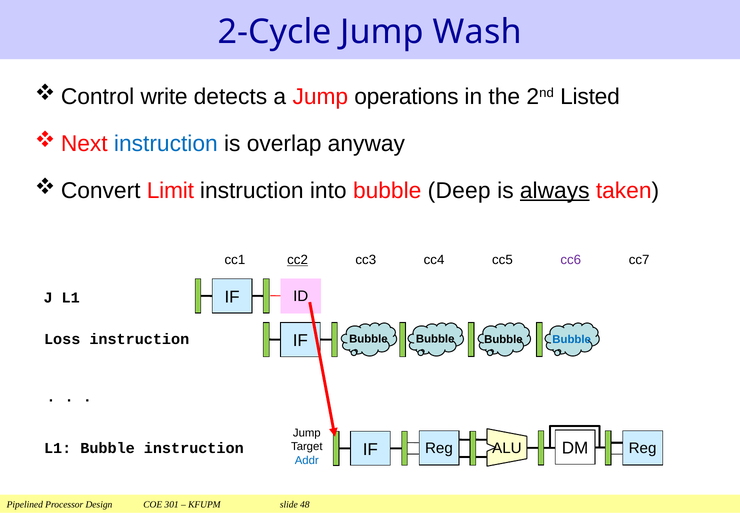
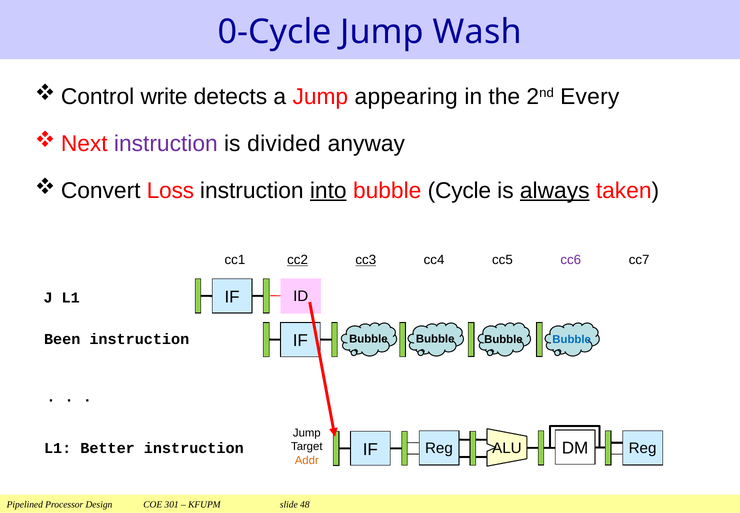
2-Cycle: 2-Cycle -> 0-Cycle (275, 32)
operations: operations -> appearing (406, 97)
Listed: Listed -> Every (590, 97)
instruction colour: blue -> purple (166, 143)
overlap: overlap -> divided (284, 143)
Limit: Limit -> Loss (170, 190)
into underline: none -> present (328, 190)
Deep: Deep -> Cycle (459, 190)
cc3 underline: none -> present (366, 260)
Loss: Loss -> Been (62, 339)
L1 Bubble: Bubble -> Better (108, 447)
Addr colour: blue -> orange (307, 460)
